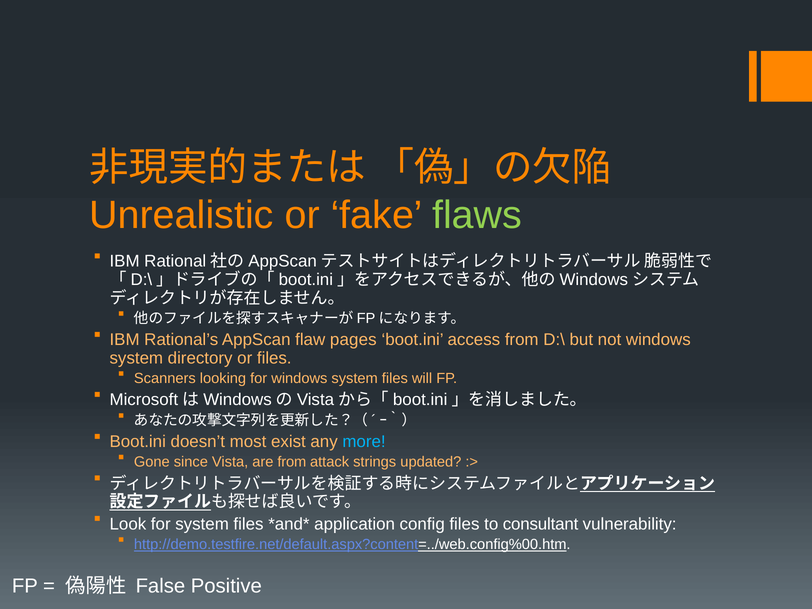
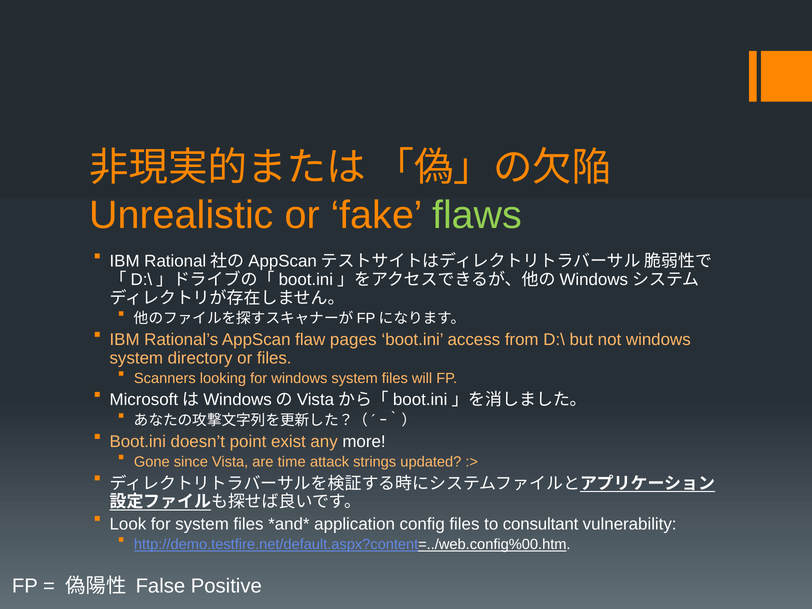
most: most -> point (248, 442)
more colour: light blue -> white (364, 442)
are from: from -> time (292, 462)
